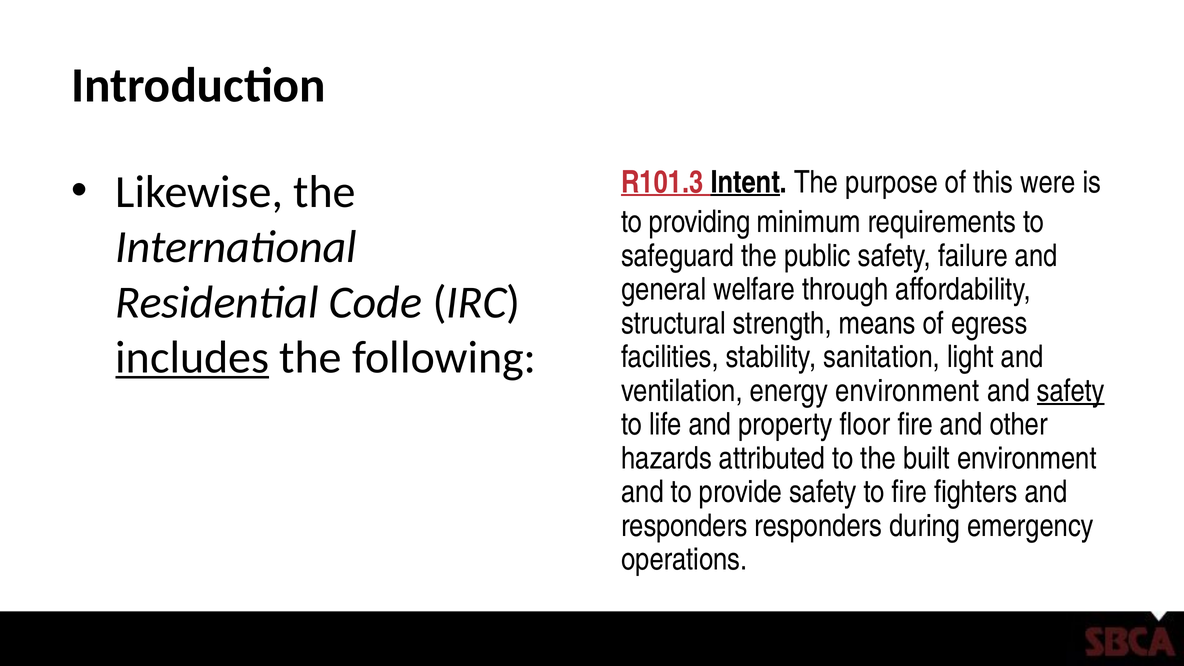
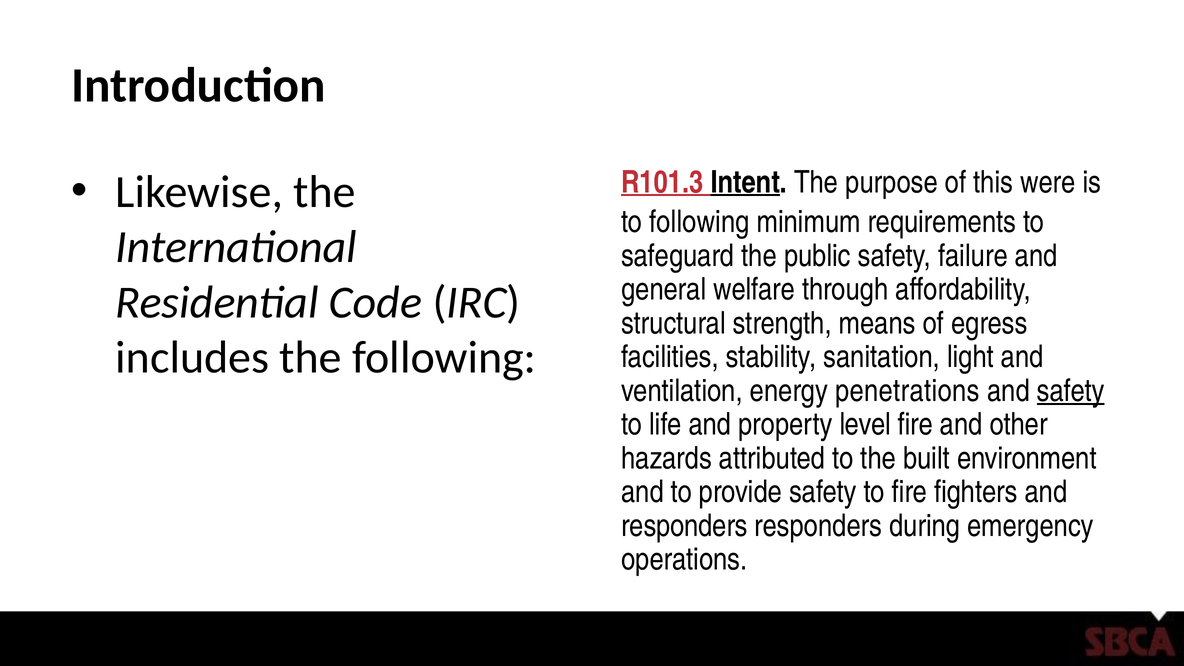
to providing: providing -> following (699, 222)
includes underline: present -> none (192, 358)
energy environment: environment -> penetrations (907, 391)
floor: floor -> level (865, 425)
